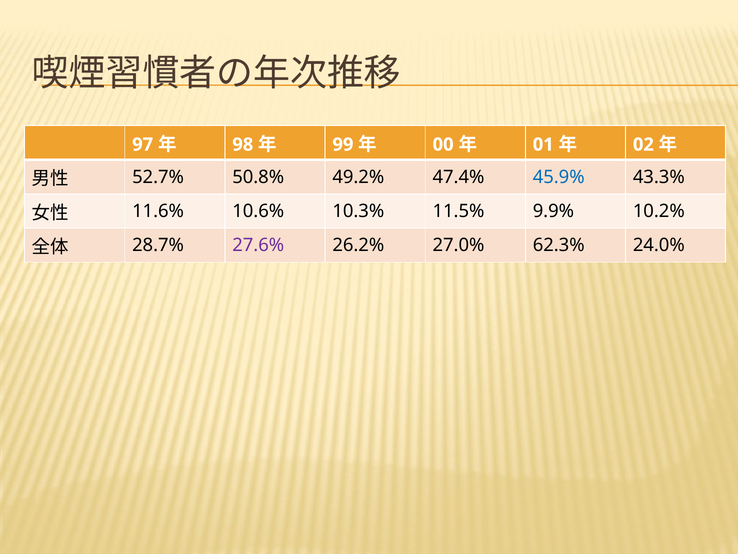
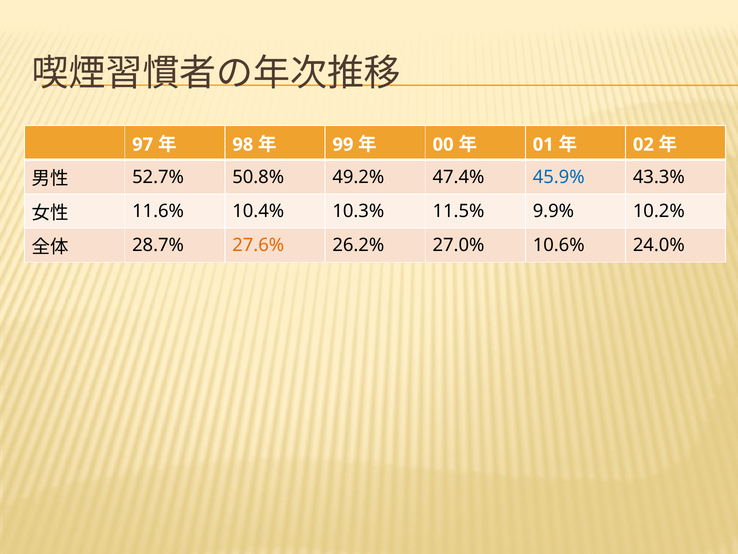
10.6%: 10.6% -> 10.4% (258, 211)
27.6% colour: purple -> orange (258, 245)
62.3%: 62.3% -> 10.6% (559, 245)
